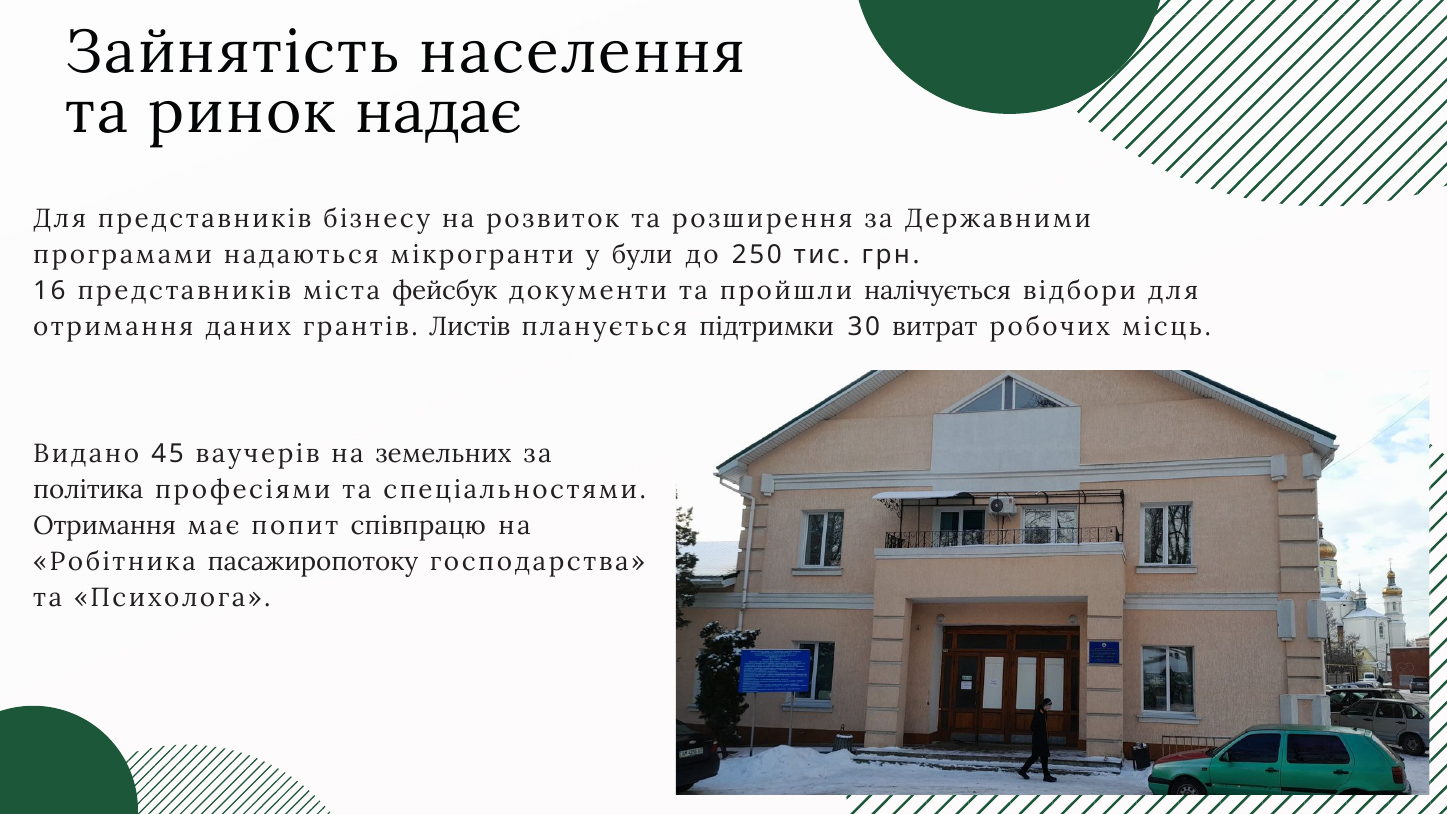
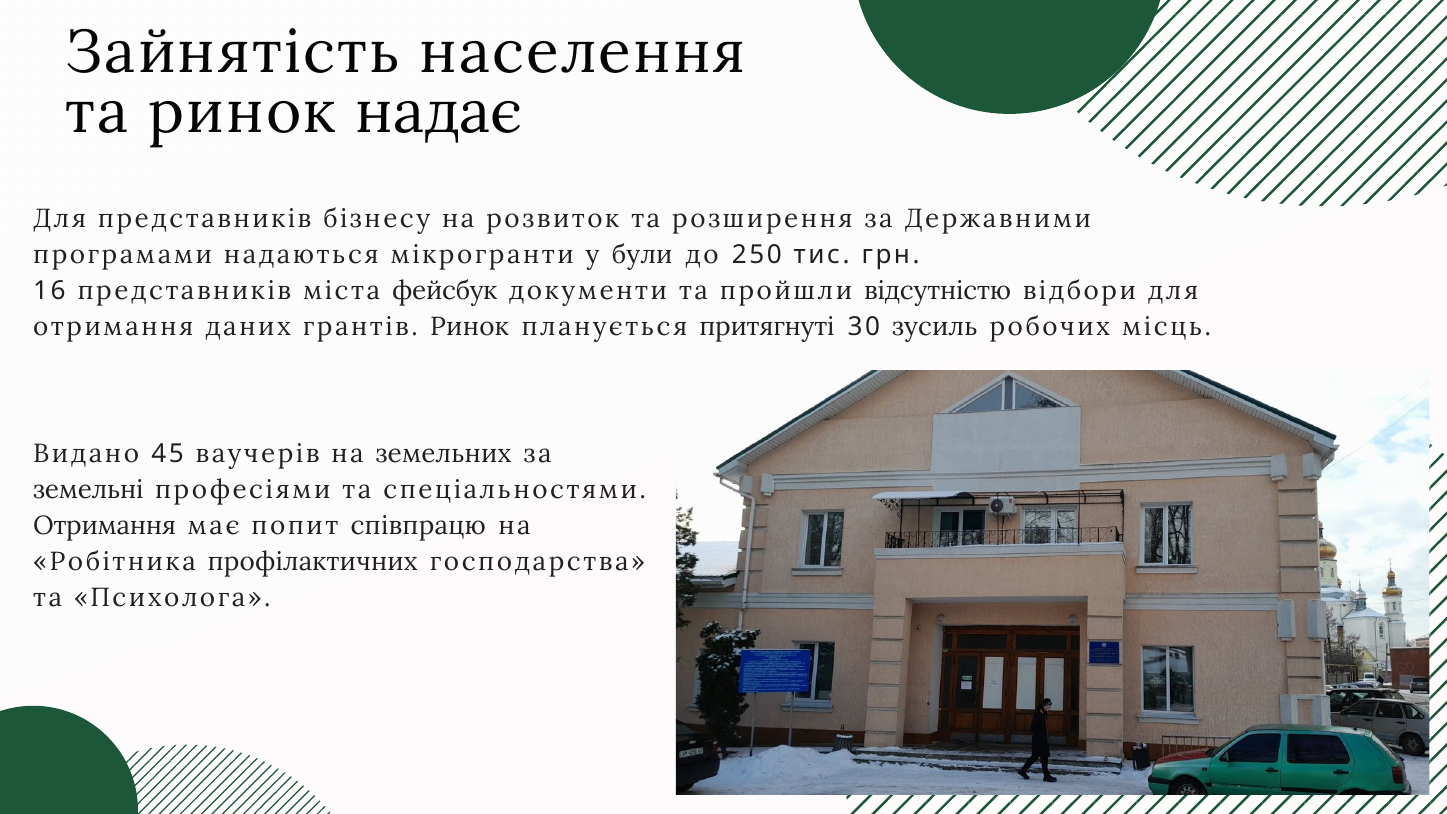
налічується: налічується -> відсутністю (938, 291)
грантів Листів: Листів -> Ринок (470, 327)
підтримки: підтримки -> притягнуті (767, 327)
витрат: витрат -> зусиль (935, 327)
політика: політика -> земельні (88, 490)
пасажиропотоку: пасажиропотоку -> профілактичних (313, 562)
